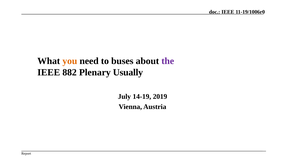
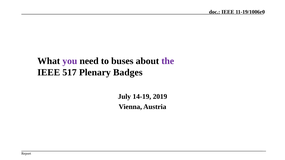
you colour: orange -> purple (70, 61)
882: 882 -> 517 (70, 72)
Usually: Usually -> Badges (128, 72)
